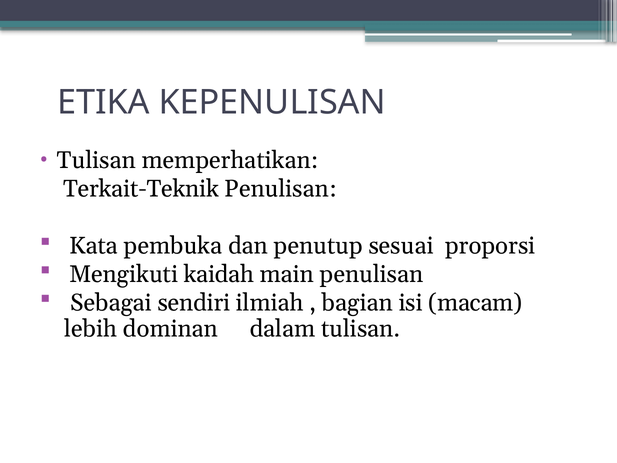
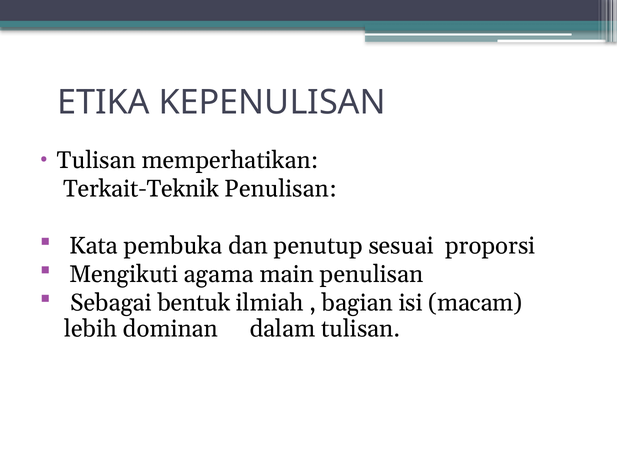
kaidah: kaidah -> agama (219, 274)
sendiri: sendiri -> bentuk (194, 303)
